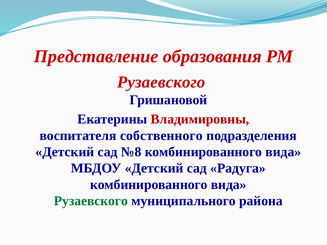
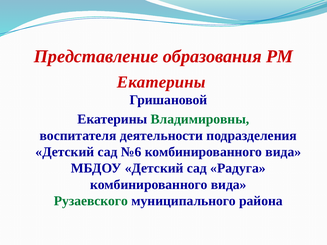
Рузаевского: Рузаевского -> Екатерины (161, 82)
Владимировны colour: red -> green (200, 119)
собственного: собственного -> деятельности (161, 136)
№8: №8 -> №6 (131, 152)
